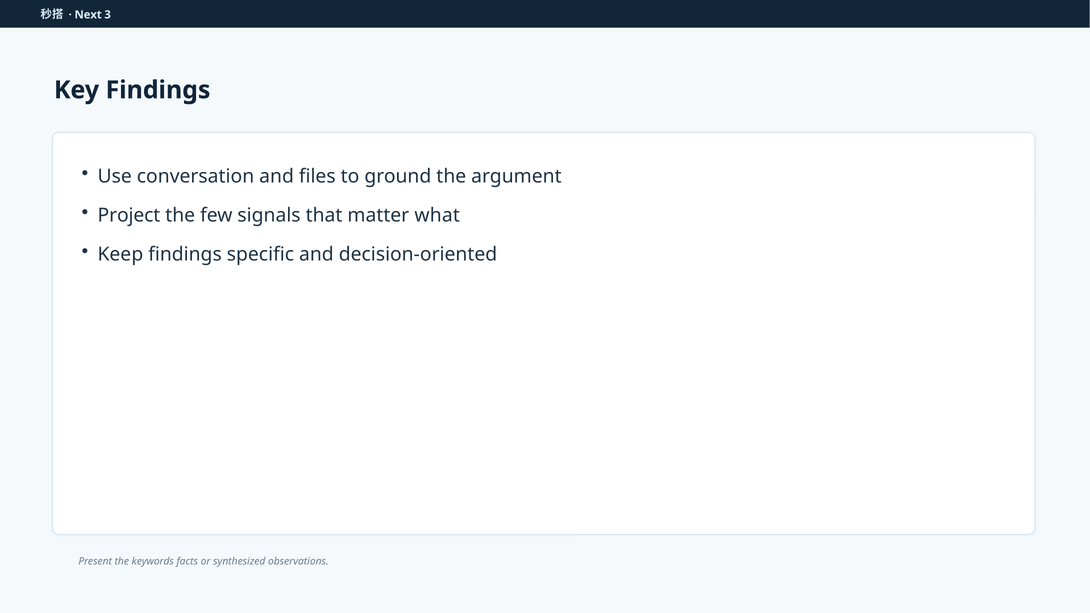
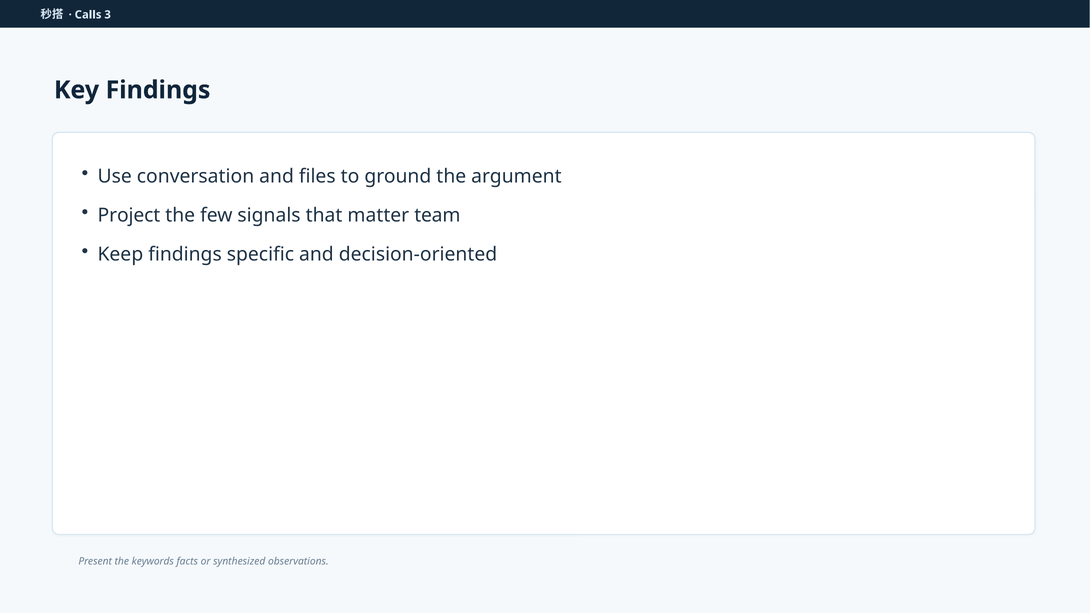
Next: Next -> Calls (88, 15)
what: what -> team (437, 215)
